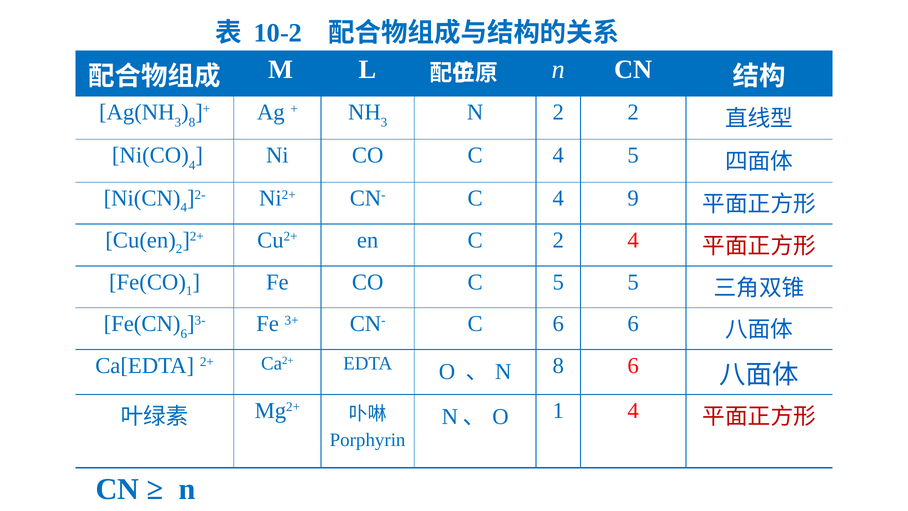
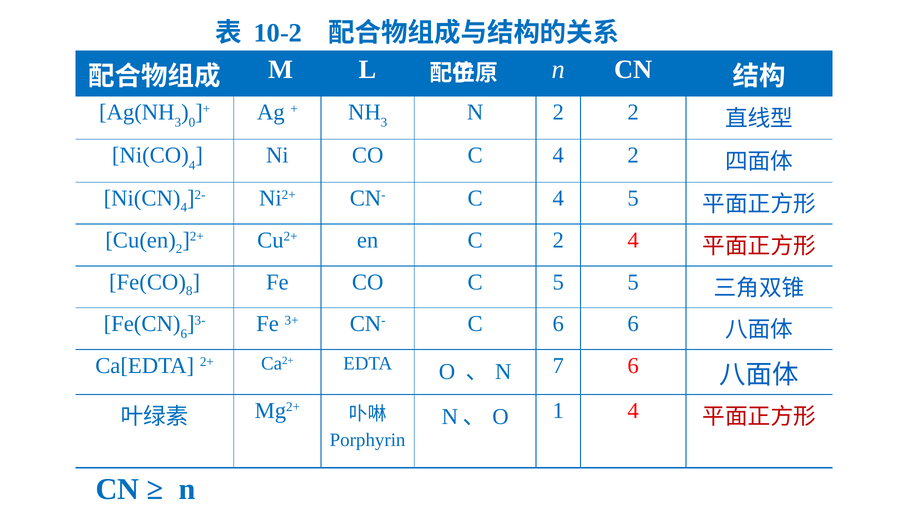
8: 8 -> 0 (192, 122)
4 5: 5 -> 2 (633, 155)
4 9: 9 -> 5 (633, 198)
1: 1 -> 8 (189, 291)
N 8: 8 -> 7 (558, 365)
